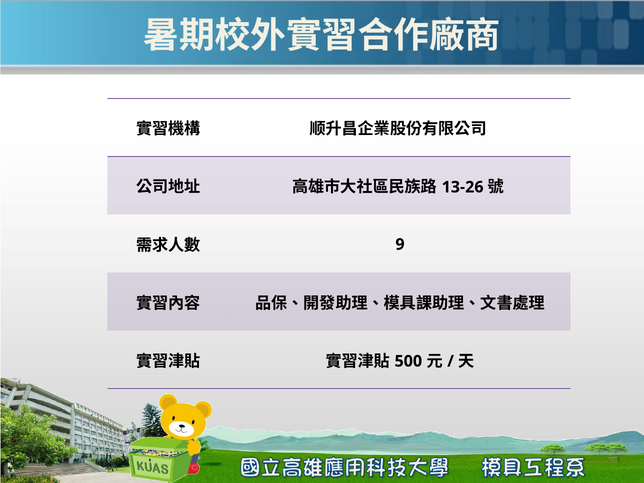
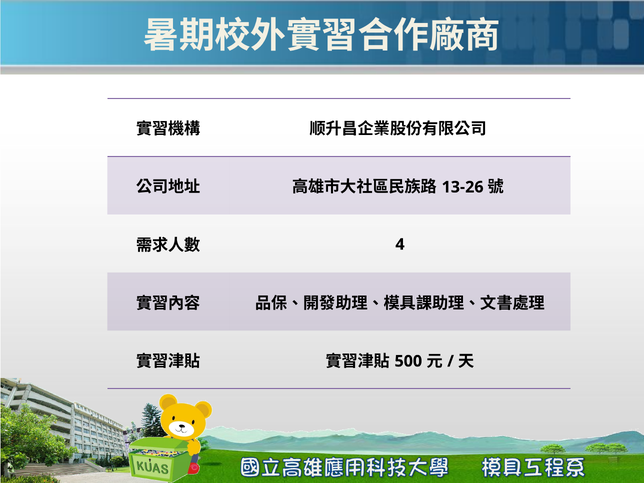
9: 9 -> 4 (400, 244)
